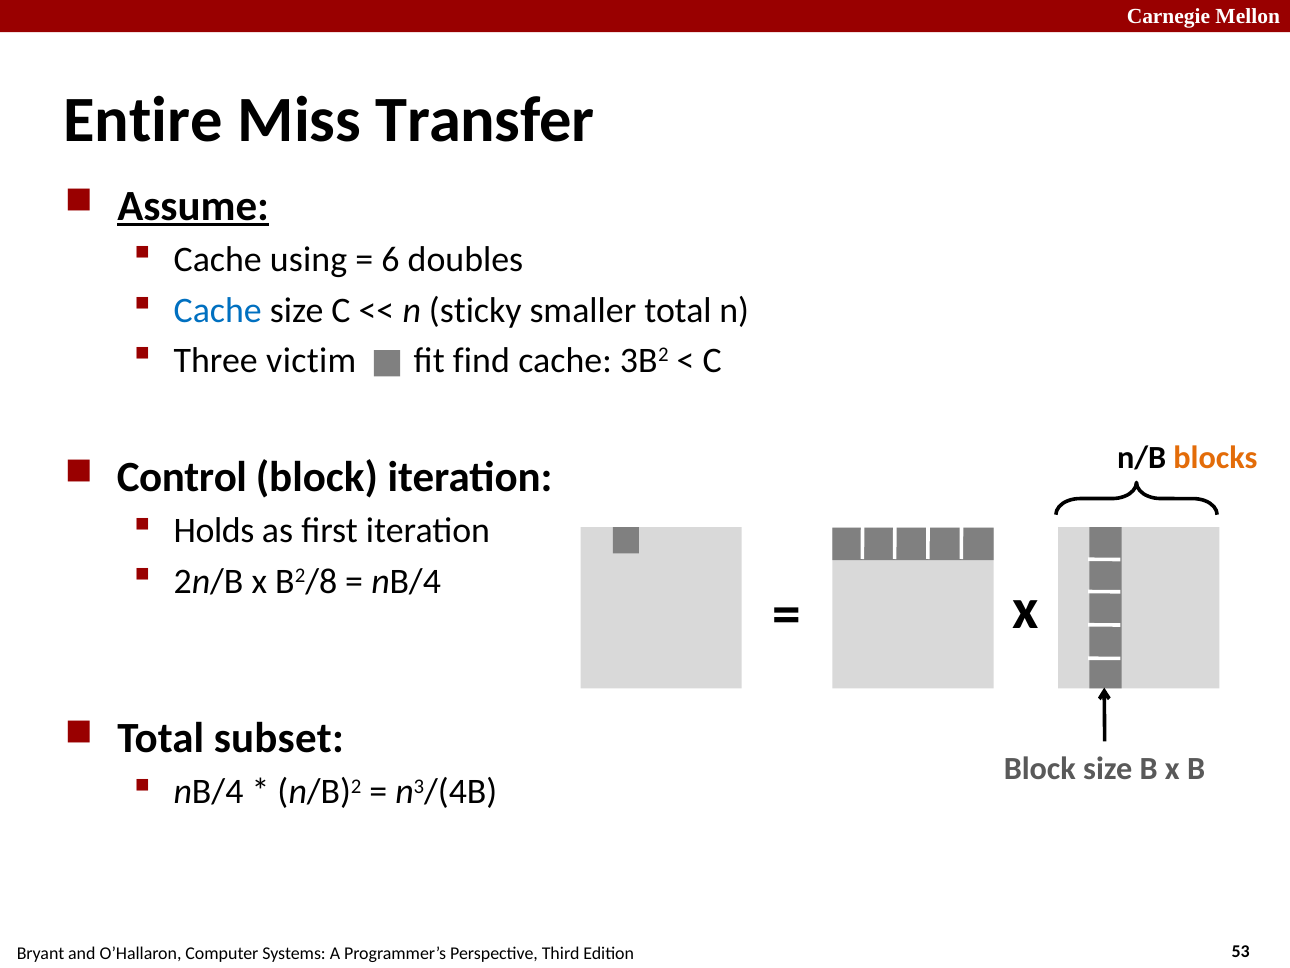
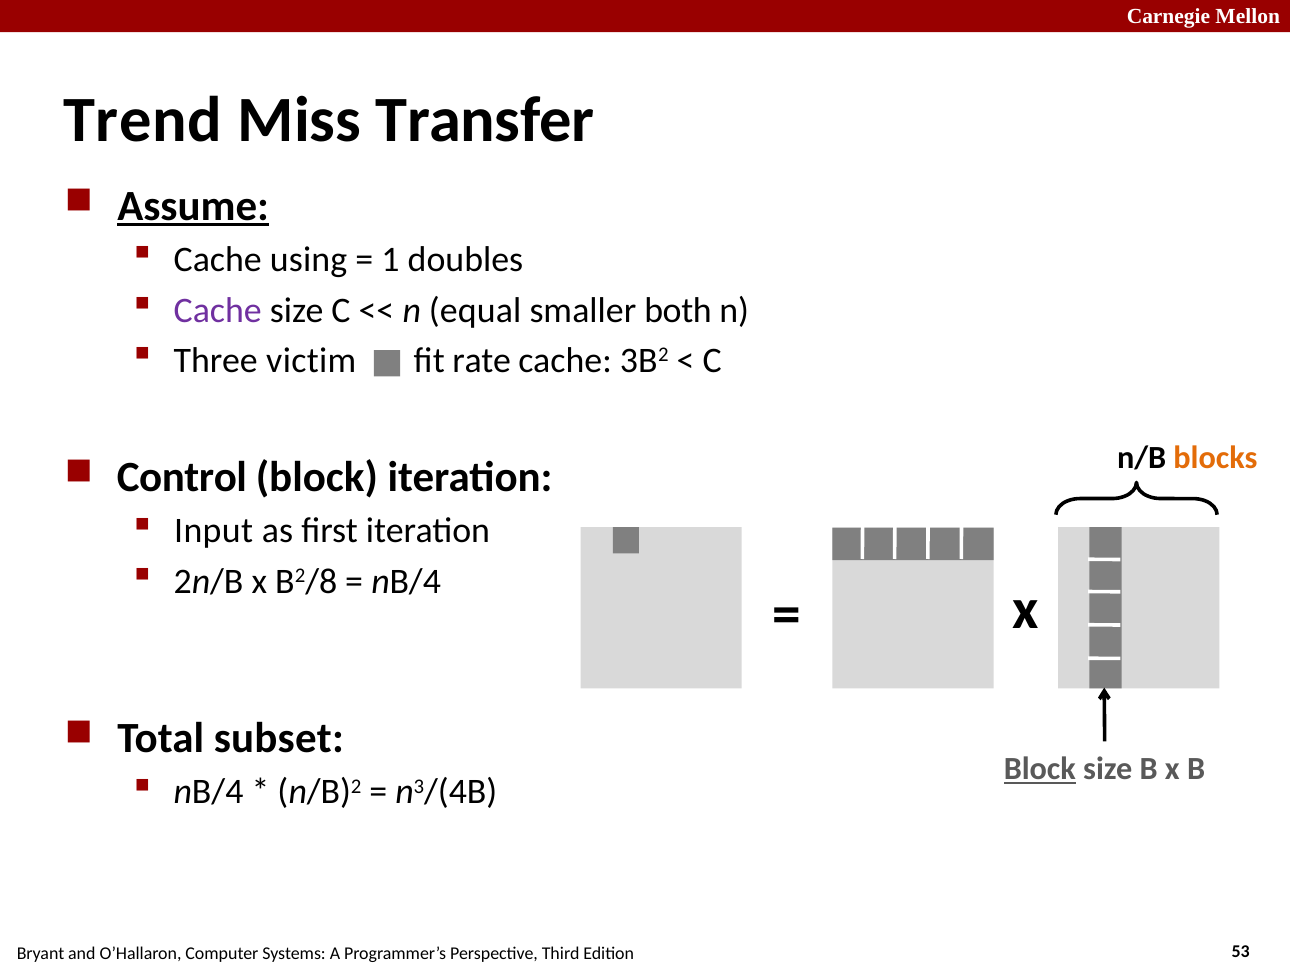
Entire: Entire -> Trend (143, 120)
6: 6 -> 1 (390, 260)
Cache colour: blue -> purple (218, 310)
sticky: sticky -> equal (475, 310)
smaller total: total -> both (678, 310)
find: find -> rate (482, 360)
Holds: Holds -> Input (214, 531)
Block underline: none -> present (1040, 769)
